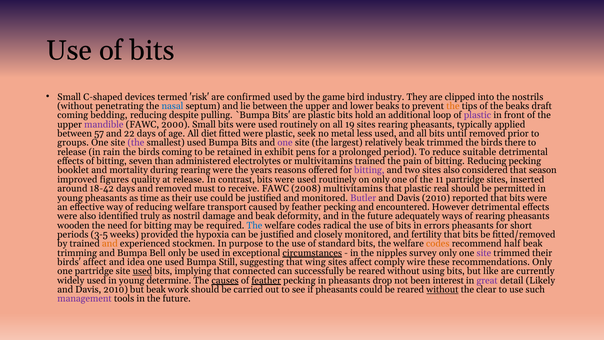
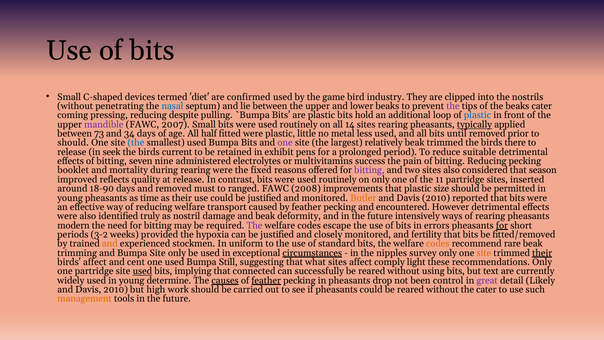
risk: risk -> diet (199, 97)
the colour: orange -> purple (453, 106)
beaks draft: draft -> cater (542, 106)
bedding: bedding -> pressing (109, 115)
plastic colour: purple -> blue (478, 115)
2000: 2000 -> 2007 (176, 124)
19: 19 -> 14 (350, 124)
typically underline: none -> present (474, 124)
57: 57 -> 73 (99, 134)
22: 22 -> 34 (129, 134)
diet: diet -> half (209, 134)
seek: seek -> little (307, 134)
groups: groups -> should (73, 143)
the colour: purple -> blue (136, 143)
rain: rain -> seek (112, 152)
birds coming: coming -> current (177, 152)
than: than -> nine (164, 161)
multivitamins trained: trained -> success (370, 161)
years: years -> fixed (261, 170)
figures: figures -> reflects (114, 179)
18-42: 18-42 -> 18-90 (102, 189)
receive: receive -> ranged (244, 189)
2008 multivitamins: multivitamins -> improvements (353, 189)
real: real -> size (441, 189)
Butler colour: purple -> orange (363, 198)
adequately: adequately -> intensively (417, 216)
wooden: wooden -> modern (73, 225)
The colour: blue -> purple (254, 225)
radical: radical -> escape (337, 225)
for underline: none -> present (502, 225)
3-5: 3-5 -> 3-2 (99, 234)
purpose: purpose -> uniform (246, 244)
half: half -> rare (512, 244)
Bumpa Bell: Bell -> Site (158, 253)
site colour: purple -> orange (484, 253)
their underline: none -> present (542, 253)
idea: idea -> cent (136, 262)
wing: wing -> what (316, 262)
wire: wire -> light (416, 262)
like: like -> text (491, 271)
interest: interest -> control (448, 280)
but beak: beak -> high (156, 289)
without underline: present -> none (442, 289)
the clear: clear -> cater (486, 289)
management colour: purple -> orange (85, 299)
